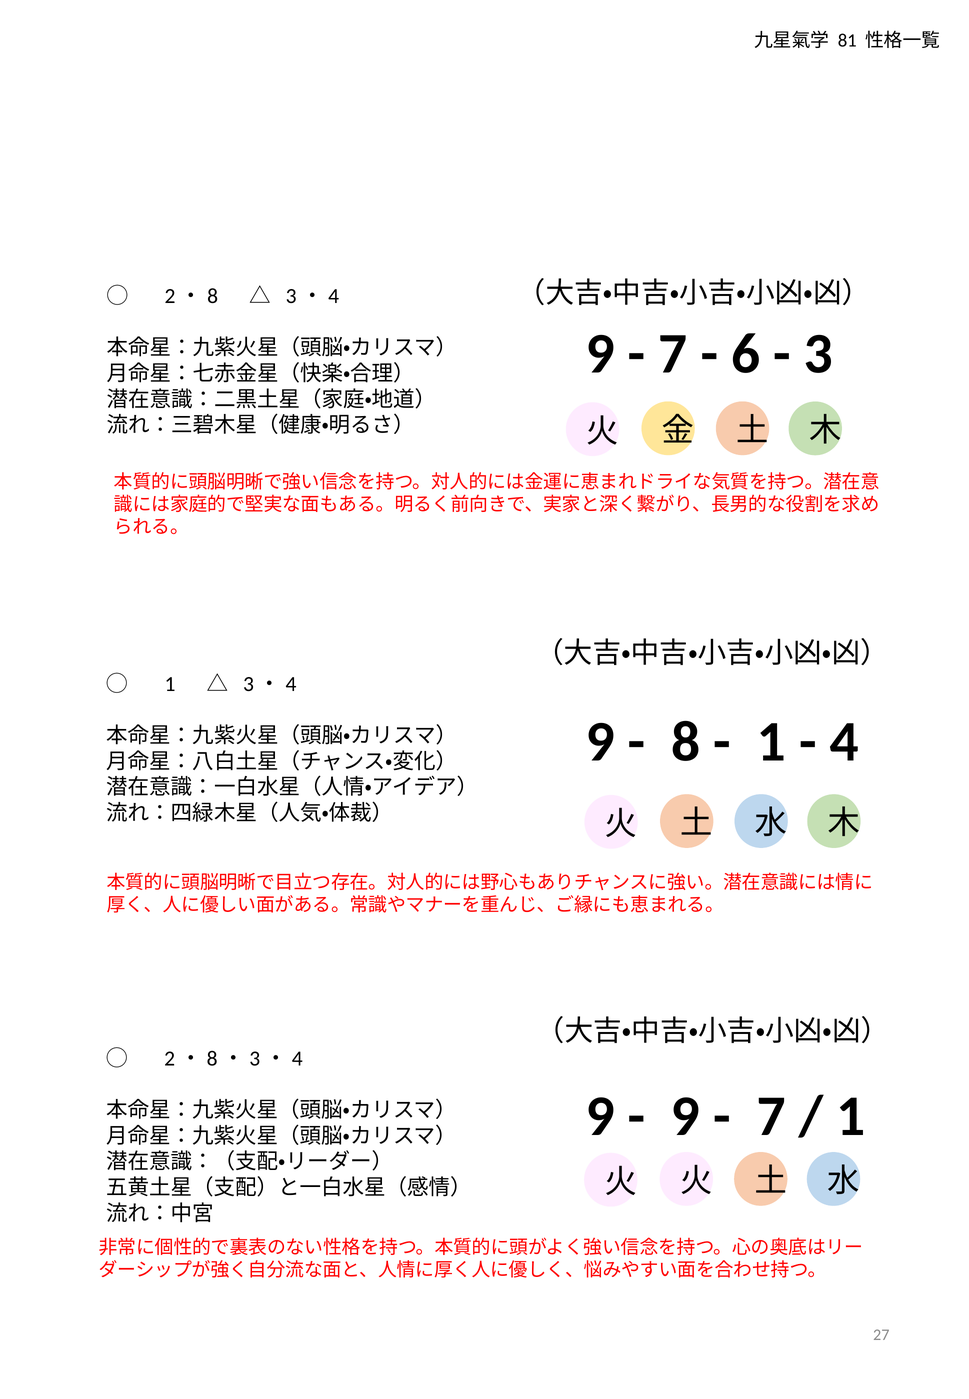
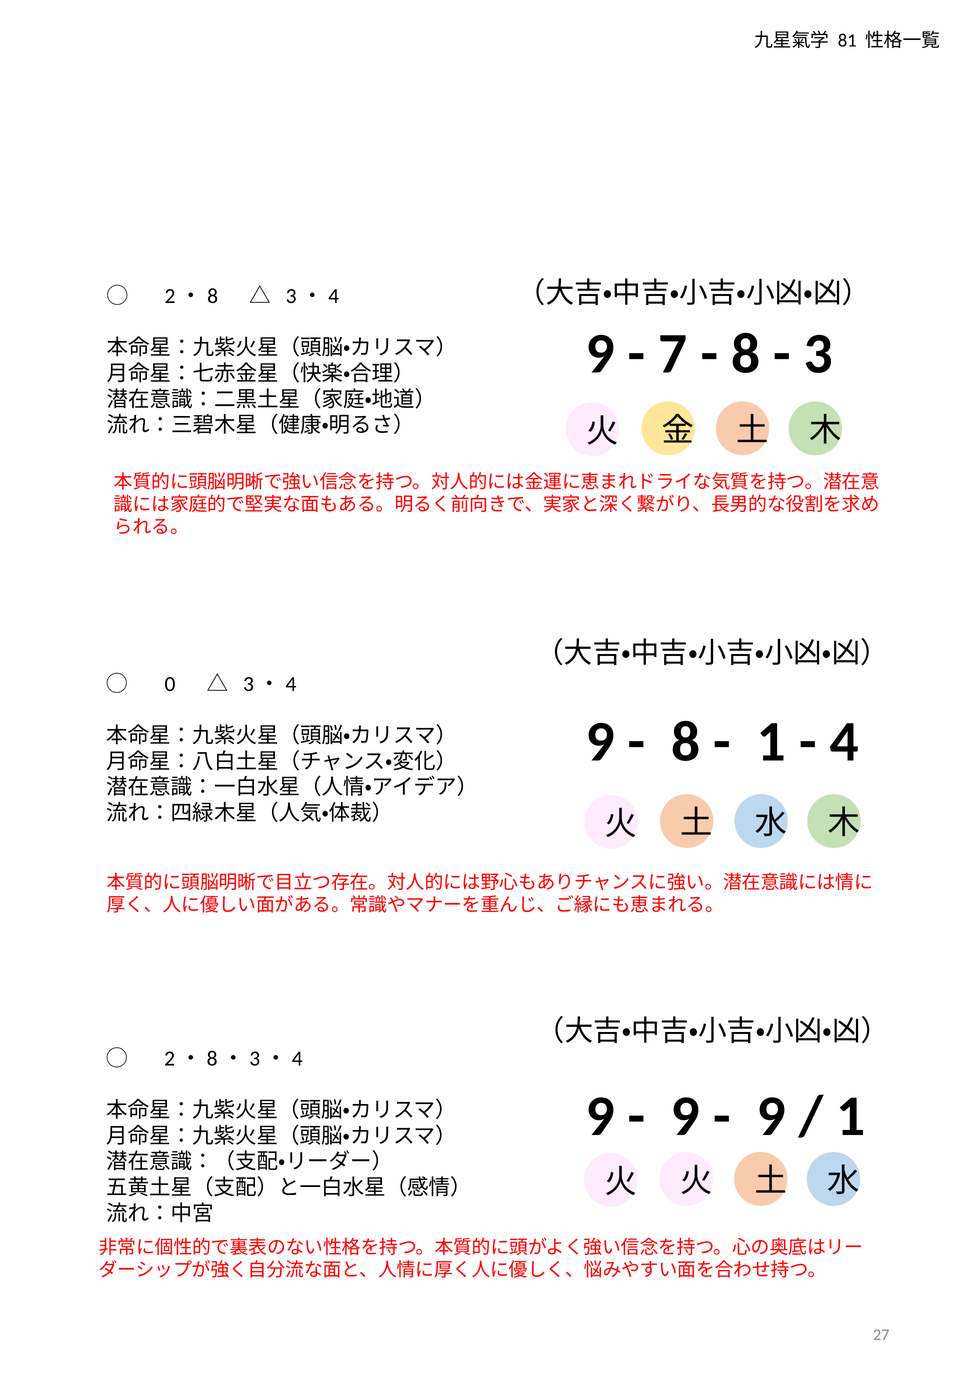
6: 6 -> 8 (746, 354)
1: 1 -> 0 (170, 684)
7: 7 -> 9 (771, 1117)
